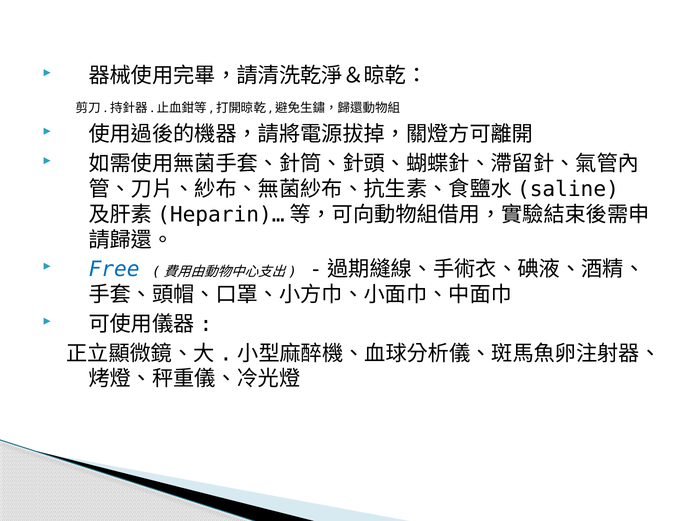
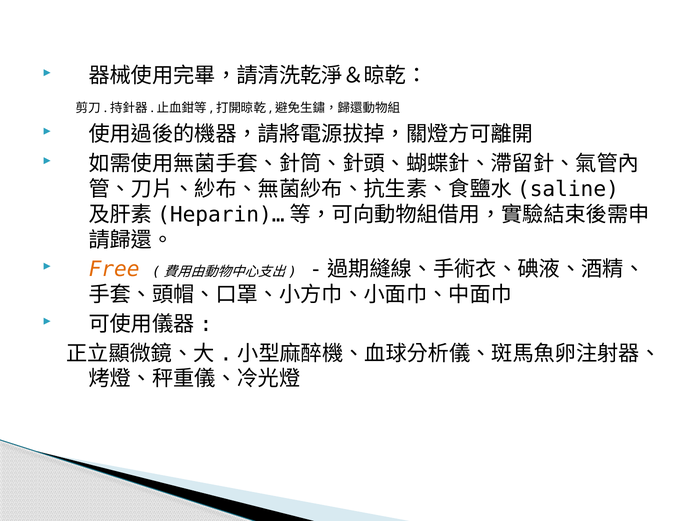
Free colour: blue -> orange (114, 269)
